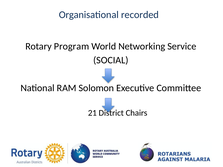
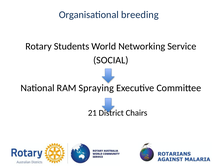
recorded: recorded -> breeding (140, 15)
Program: Program -> Students (72, 46)
Solomon: Solomon -> Spraying (96, 88)
